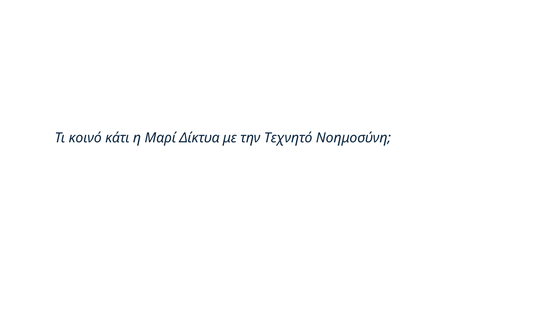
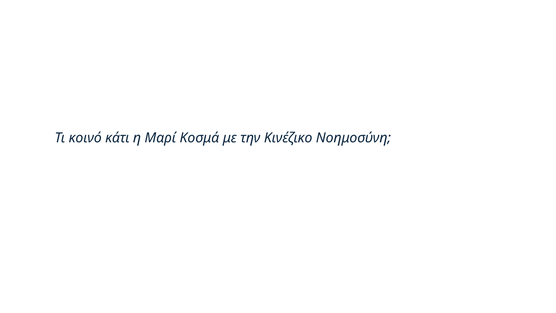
Δίκτυα: Δίκτυα -> Κοσμά (199, 138)
Τεχνητό: Τεχνητό -> Κινέζικο (288, 138)
